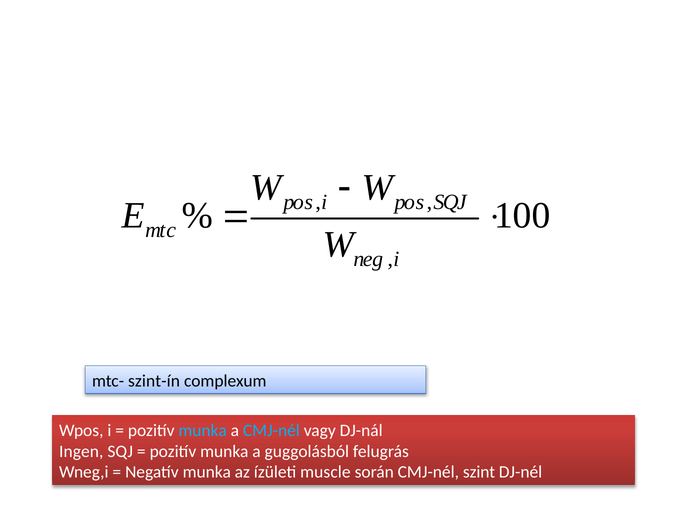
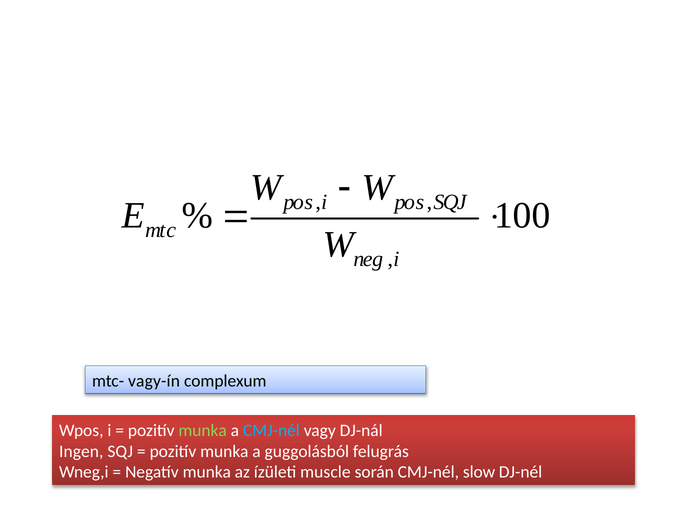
szint-ín: szint-ín -> vagy-ín (154, 381)
munka colour: light blue -> light green (203, 431)
szint: szint -> slow (479, 473)
